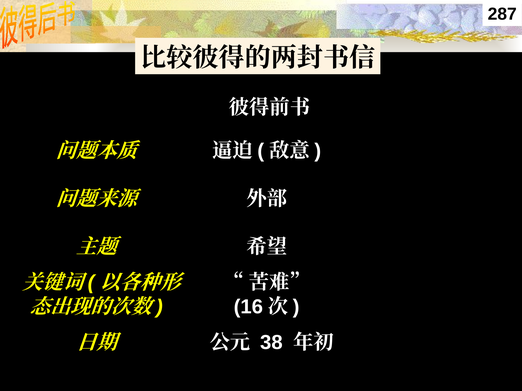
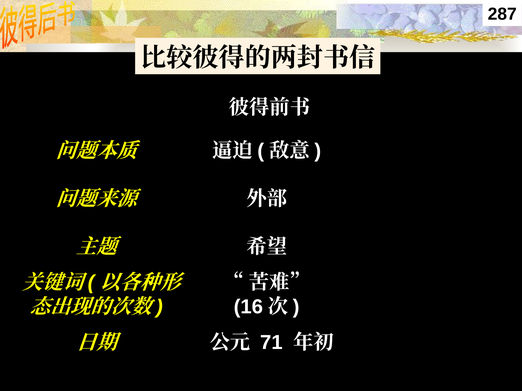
38: 38 -> 71 (271, 343)
